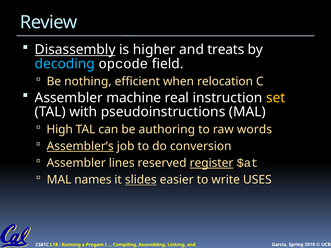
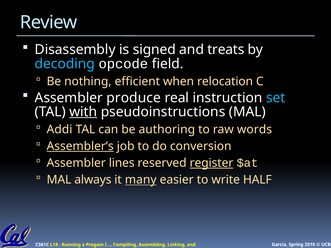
Disassembly underline: present -> none (75, 50)
higher: higher -> signed (154, 50)
machine: machine -> produce (134, 98)
set colour: yellow -> light blue (276, 98)
with underline: none -> present (83, 112)
High: High -> Addi (60, 130)
names: names -> always (93, 180)
slides: slides -> many (141, 180)
USES: USES -> HALF (257, 180)
